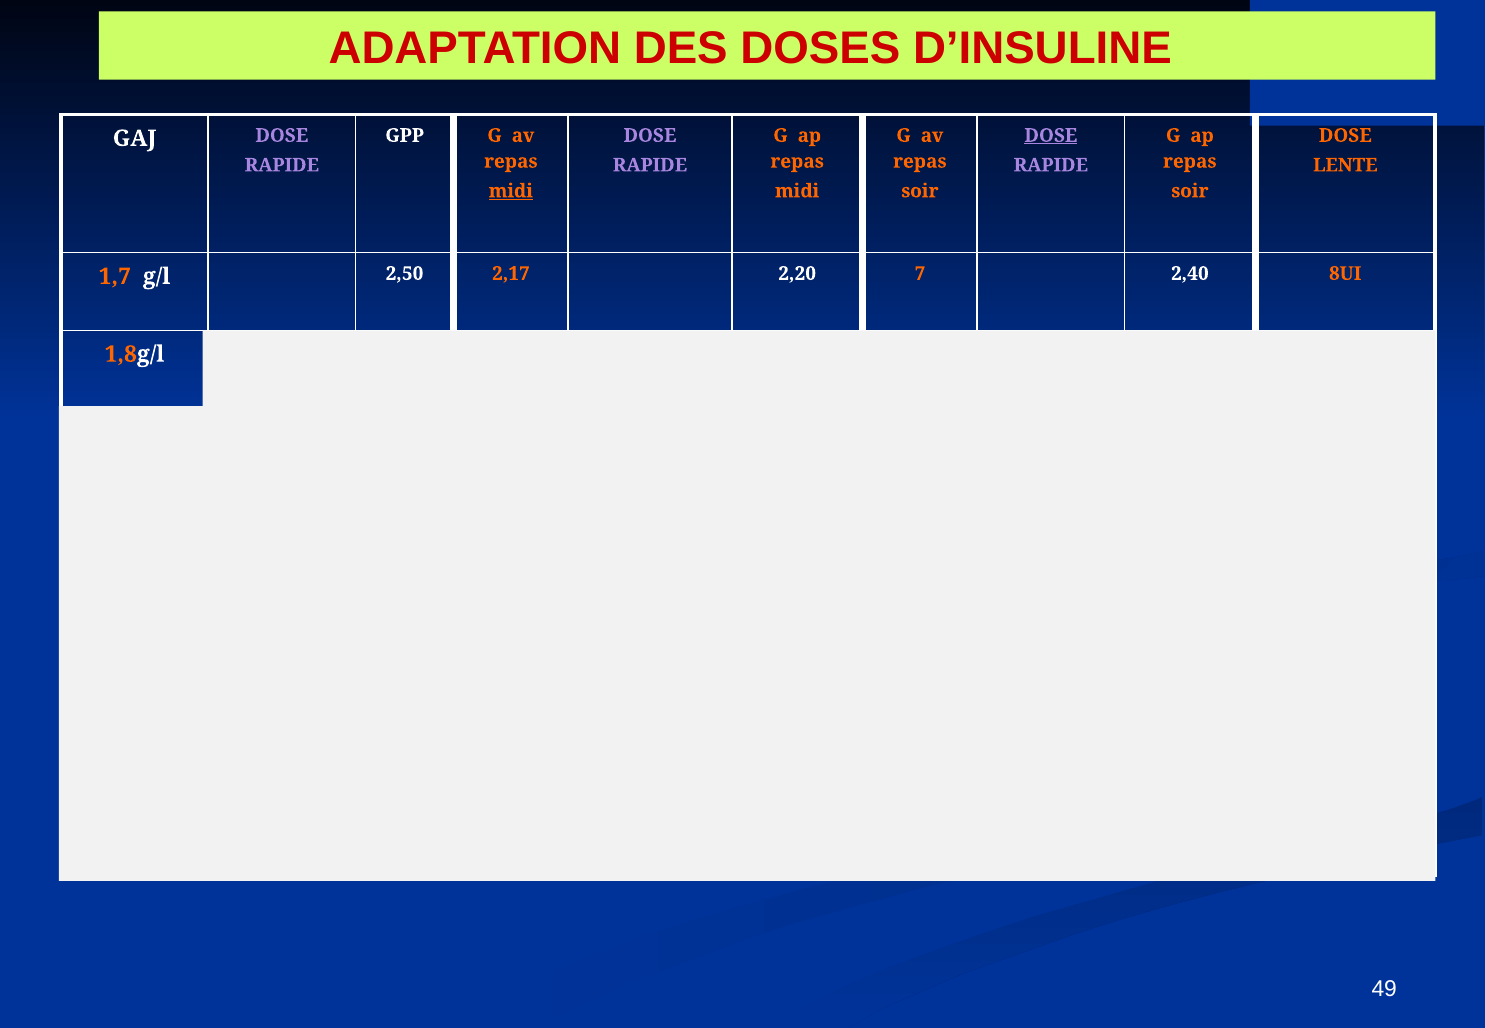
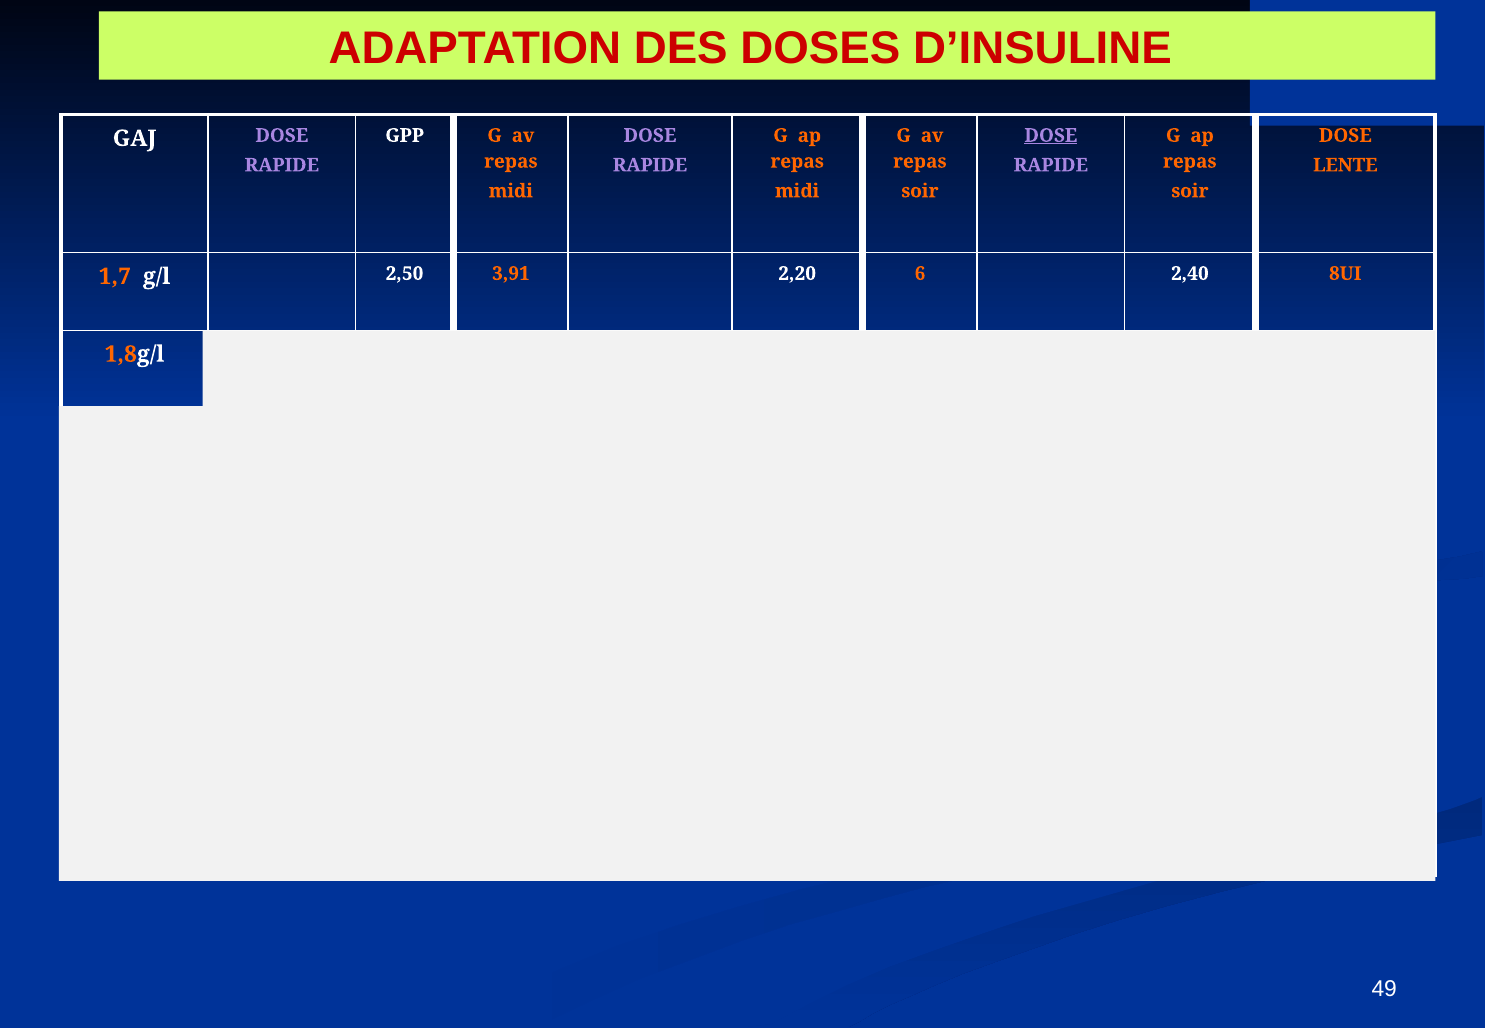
midi underline: present -> none (511, 191)
2,17: 2,17 -> 3,91 (511, 274)
7: 7 -> 6 (920, 274)
